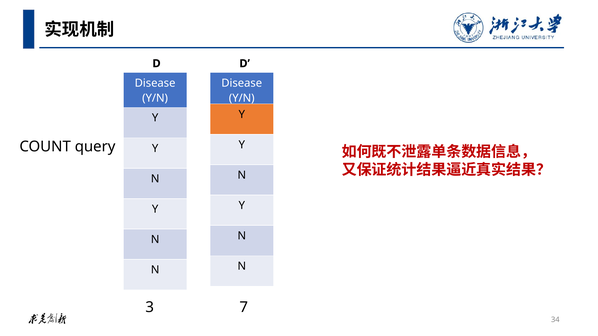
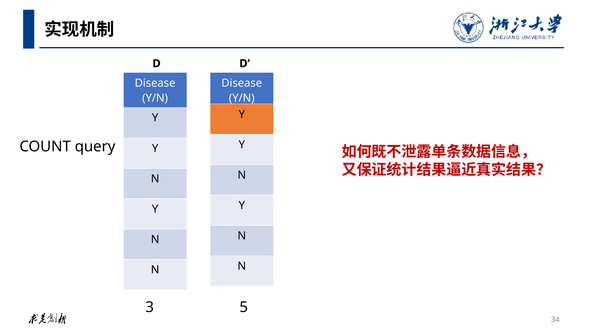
7: 7 -> 5 (244, 308)
